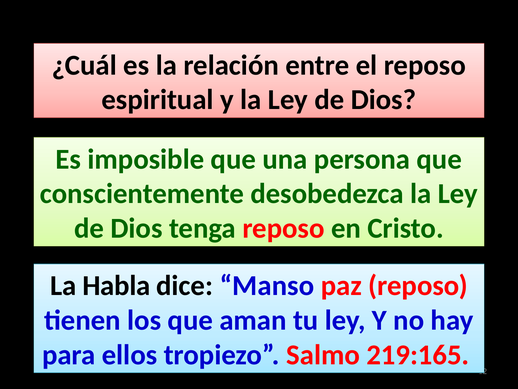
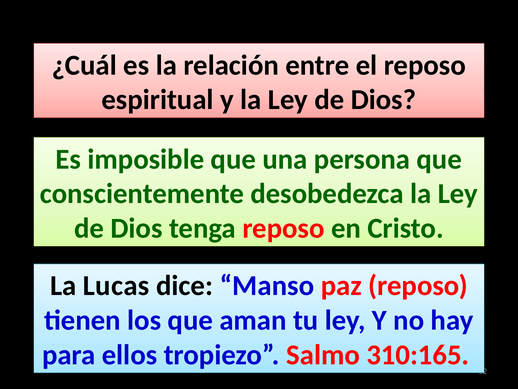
Habla: Habla -> Lucas (116, 285)
219:165: 219:165 -> 310:165 (418, 354)
